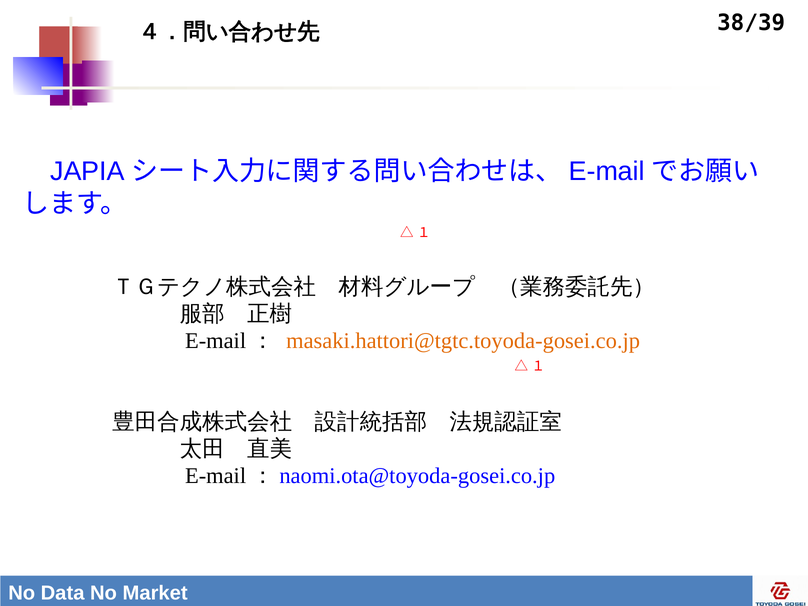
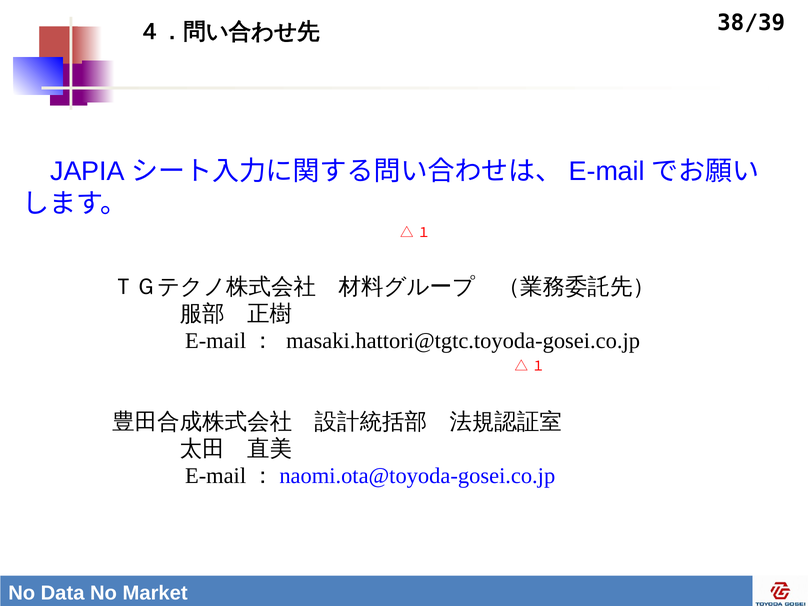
masaki.hattori@tgtc.toyoda-gosei.co.jp colour: orange -> black (463, 341)
